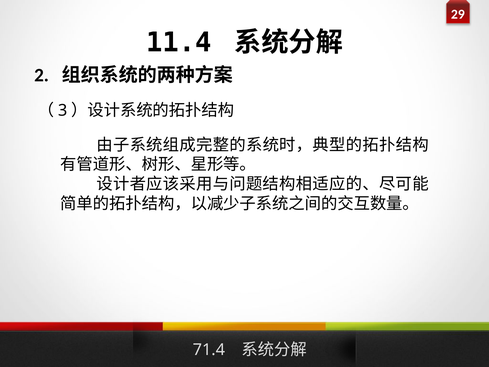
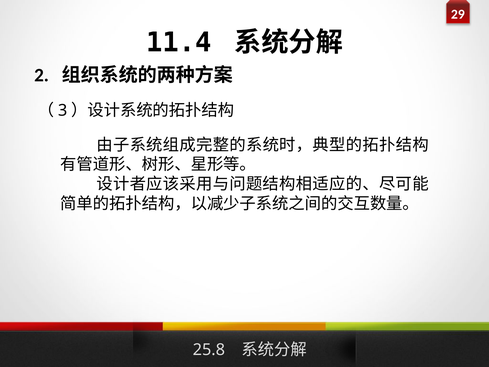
71.4: 71.4 -> 25.8 (209, 350)
